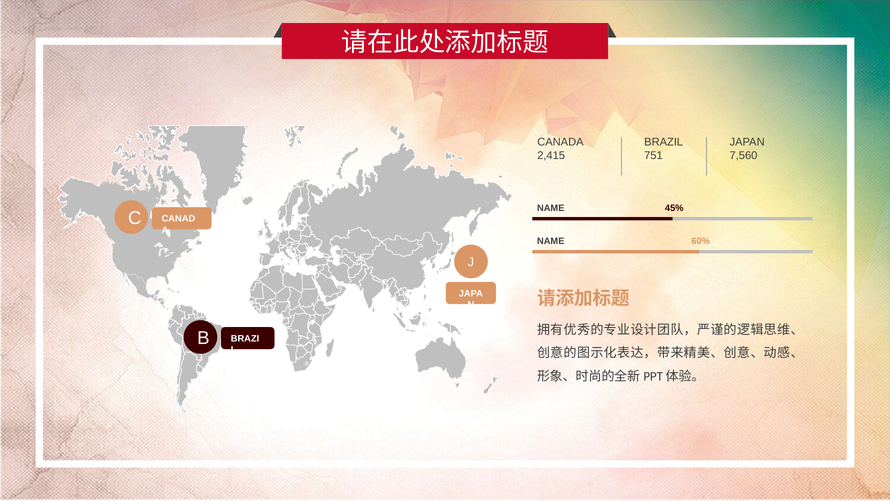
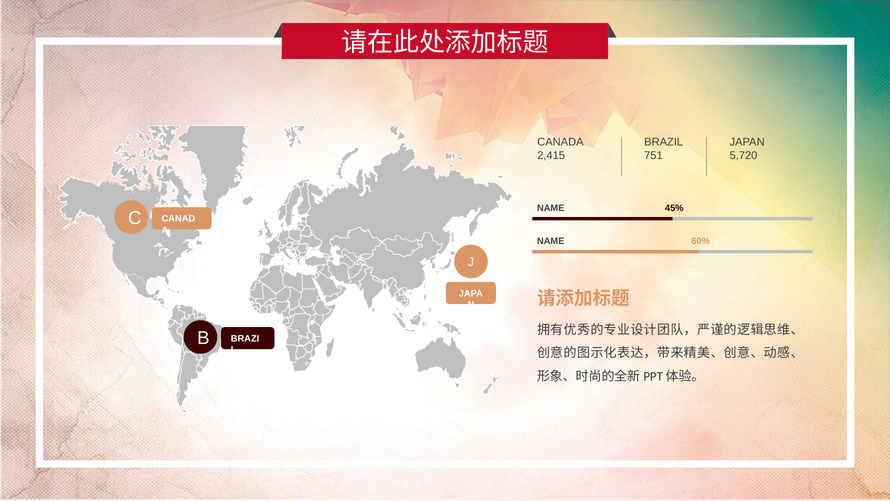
7,560: 7,560 -> 5,720 (744, 156)
